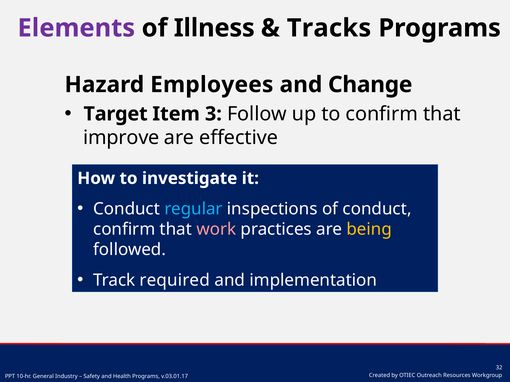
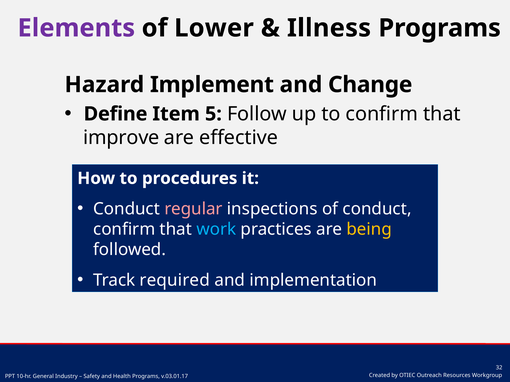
Illness: Illness -> Lower (214, 28)
Tracks: Tracks -> Illness (329, 28)
Employees: Employees -> Implement (212, 85)
Target: Target -> Define (116, 114)
3: 3 -> 5 (213, 114)
investigate: investigate -> procedures (190, 179)
regular colour: light blue -> pink (193, 209)
work colour: pink -> light blue (216, 230)
